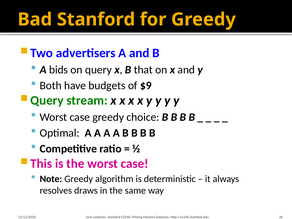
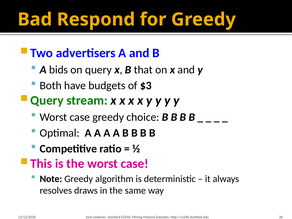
Bad Stanford: Stanford -> Respond (96, 19)
$9: $9 -> $3 (146, 86)
